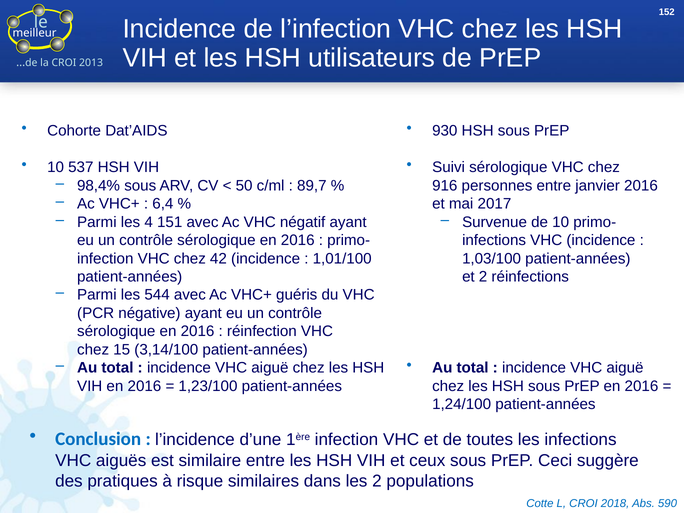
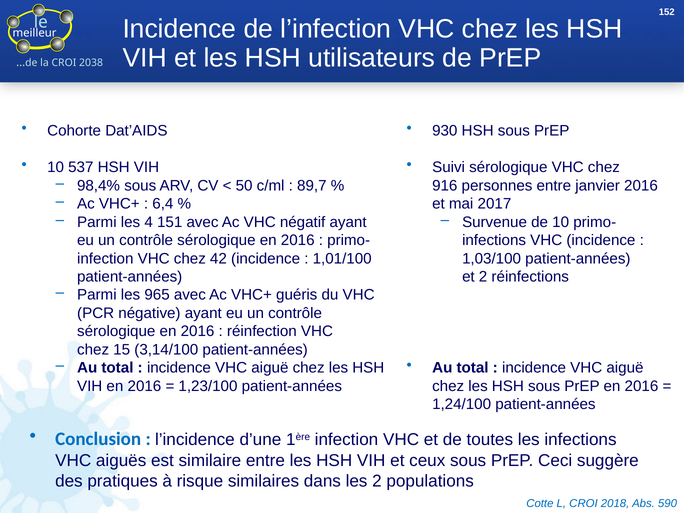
2013: 2013 -> 2038 (91, 63)
544: 544 -> 965 (157, 295)
